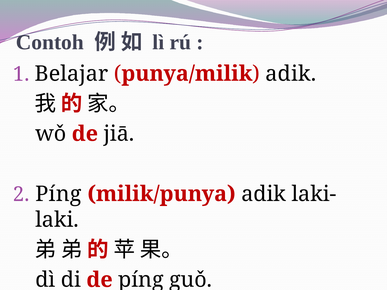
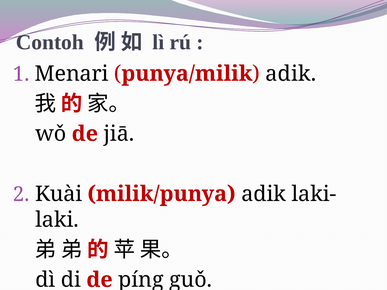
Belajar: Belajar -> Menari (72, 74)
Píng: Píng -> Kuài (59, 194)
